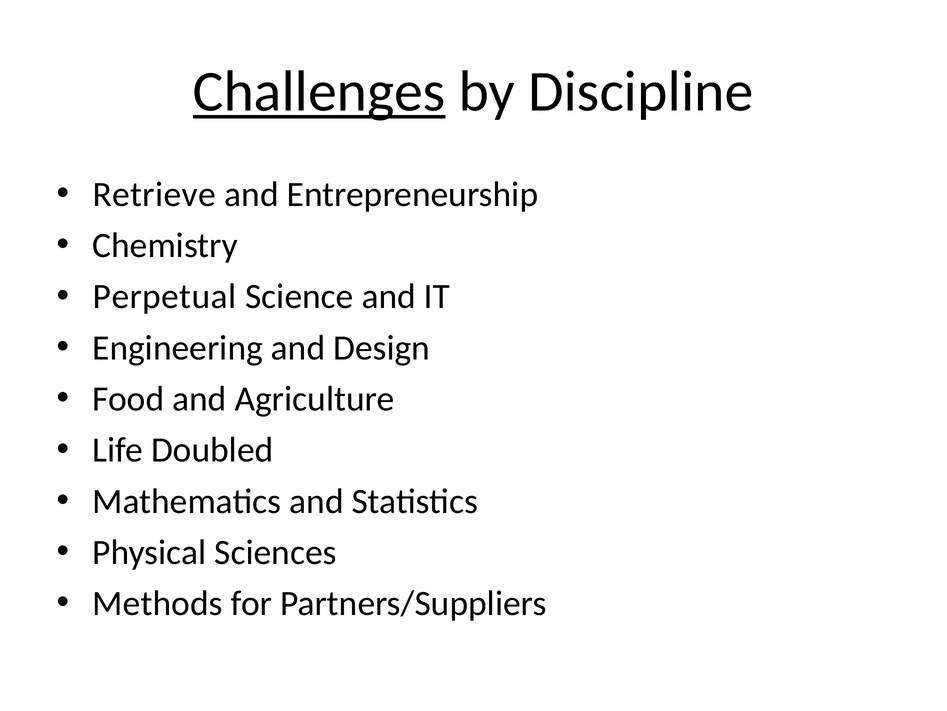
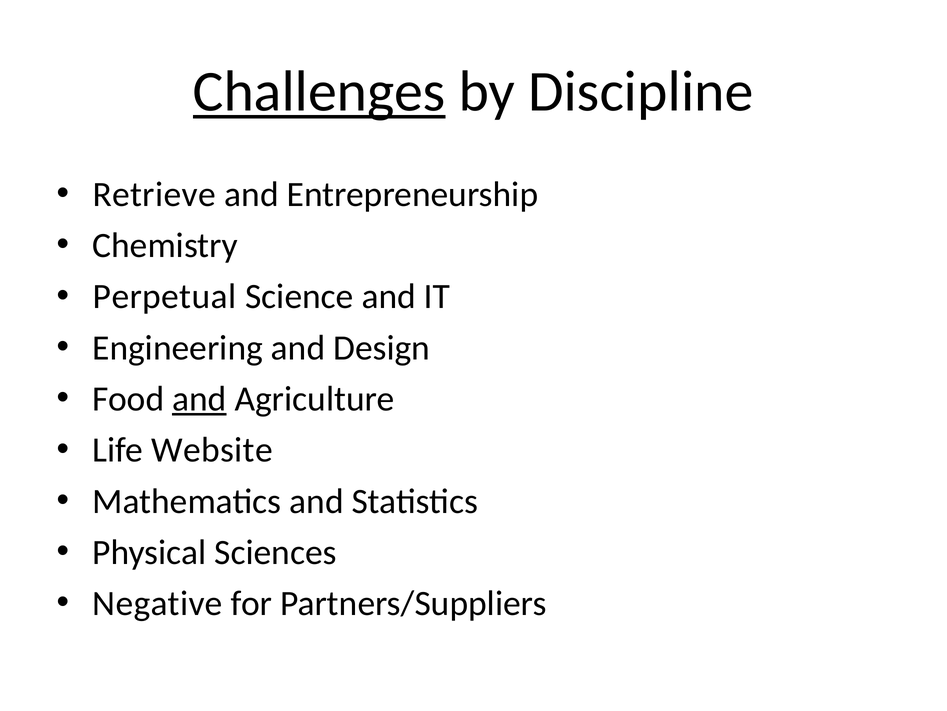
and underline: none -> present (199, 399)
Doubled: Doubled -> Website (212, 450)
Methods: Methods -> Negative (157, 603)
